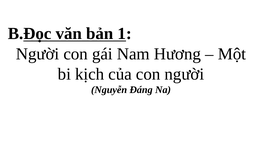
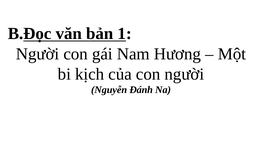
Đáng: Đáng -> Đánh (141, 90)
